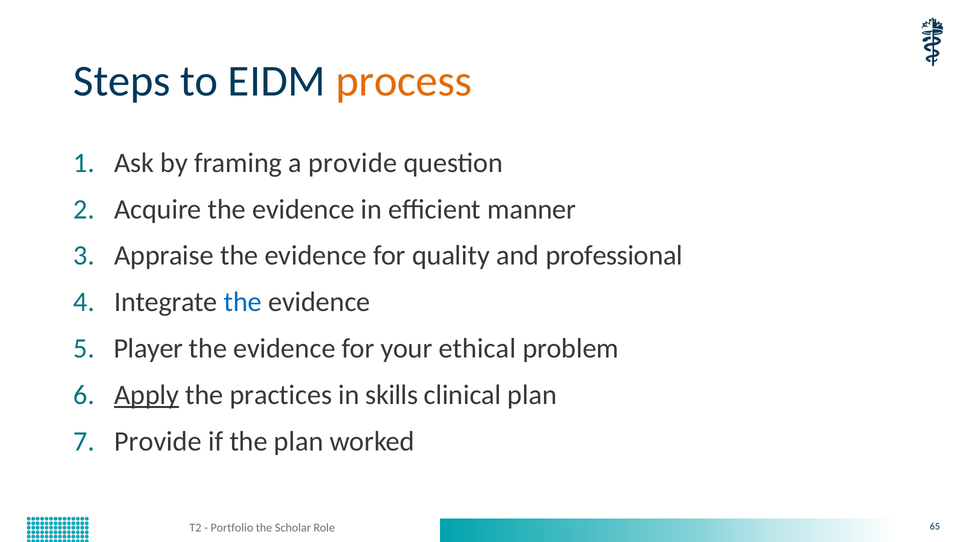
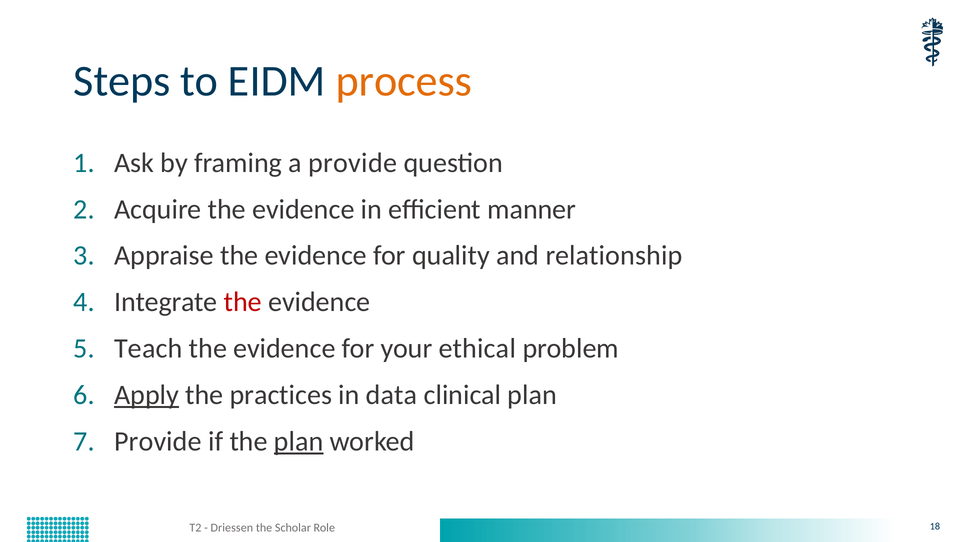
professional: professional -> relationship (614, 256)
the colour: blue -> red (243, 302)
Player: Player -> Teach (148, 349)
skills: skills -> data (392, 395)
plan underline: none -> present (299, 442)
Portfolio: Portfolio -> Driessen (232, 528)
65: 65 -> 18 (935, 527)
